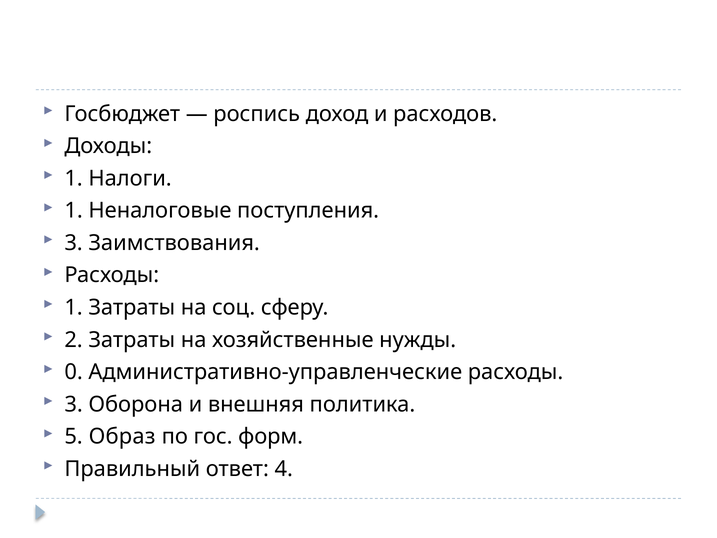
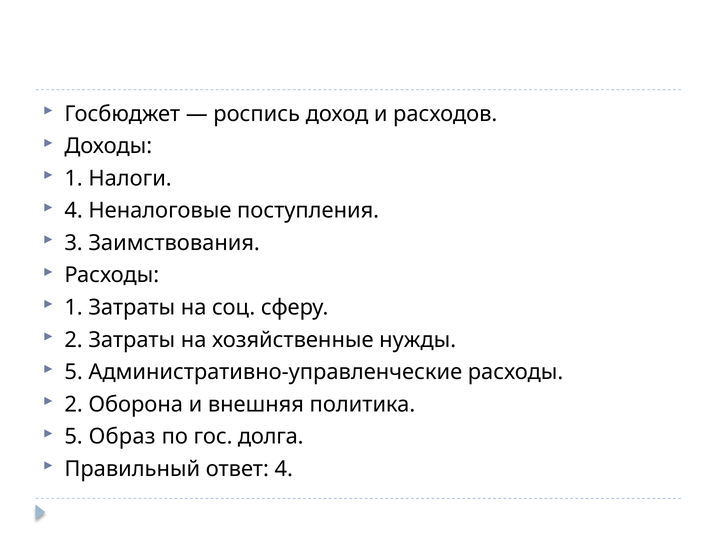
1: 1 -> 4 (74, 211)
0: 0 -> 5 (74, 372)
3: 3 -> 2 (74, 404)
форм: форм -> долга (271, 436)
